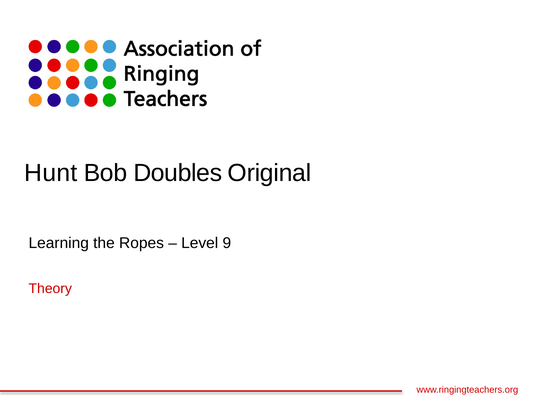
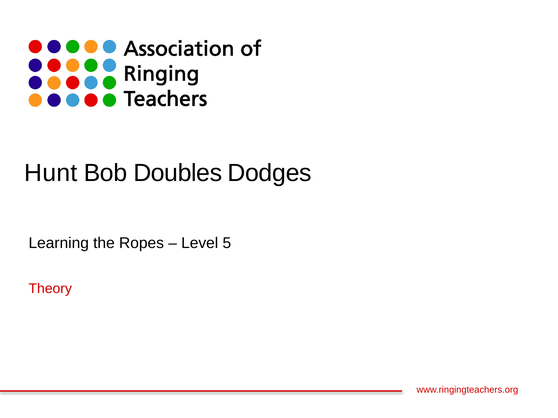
Original: Original -> Dodges (270, 173)
9: 9 -> 5 (227, 243)
